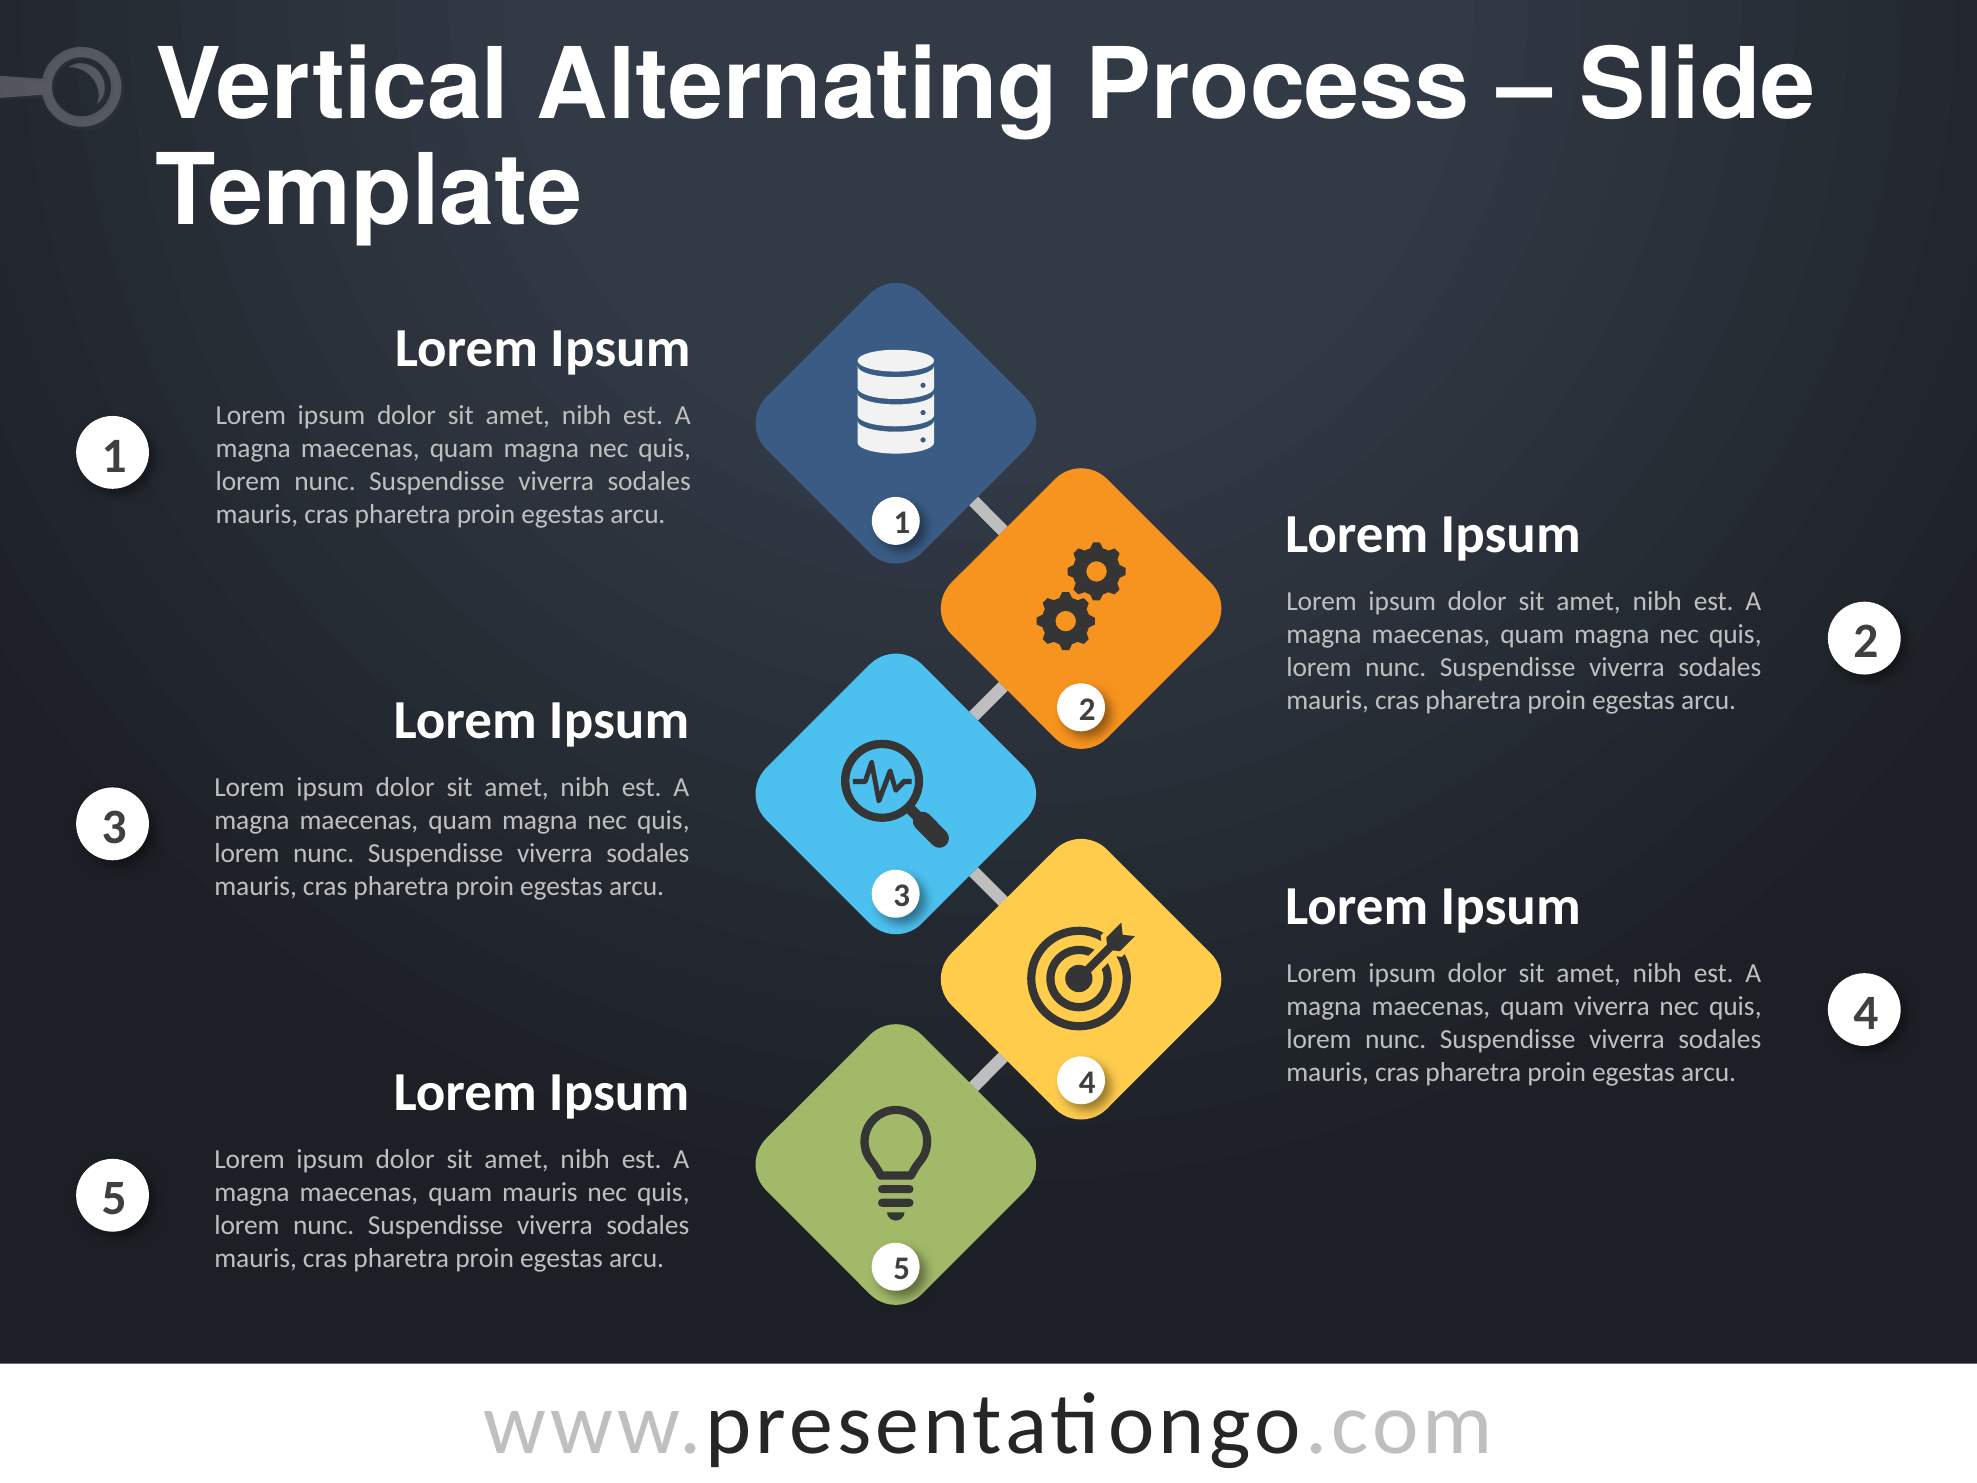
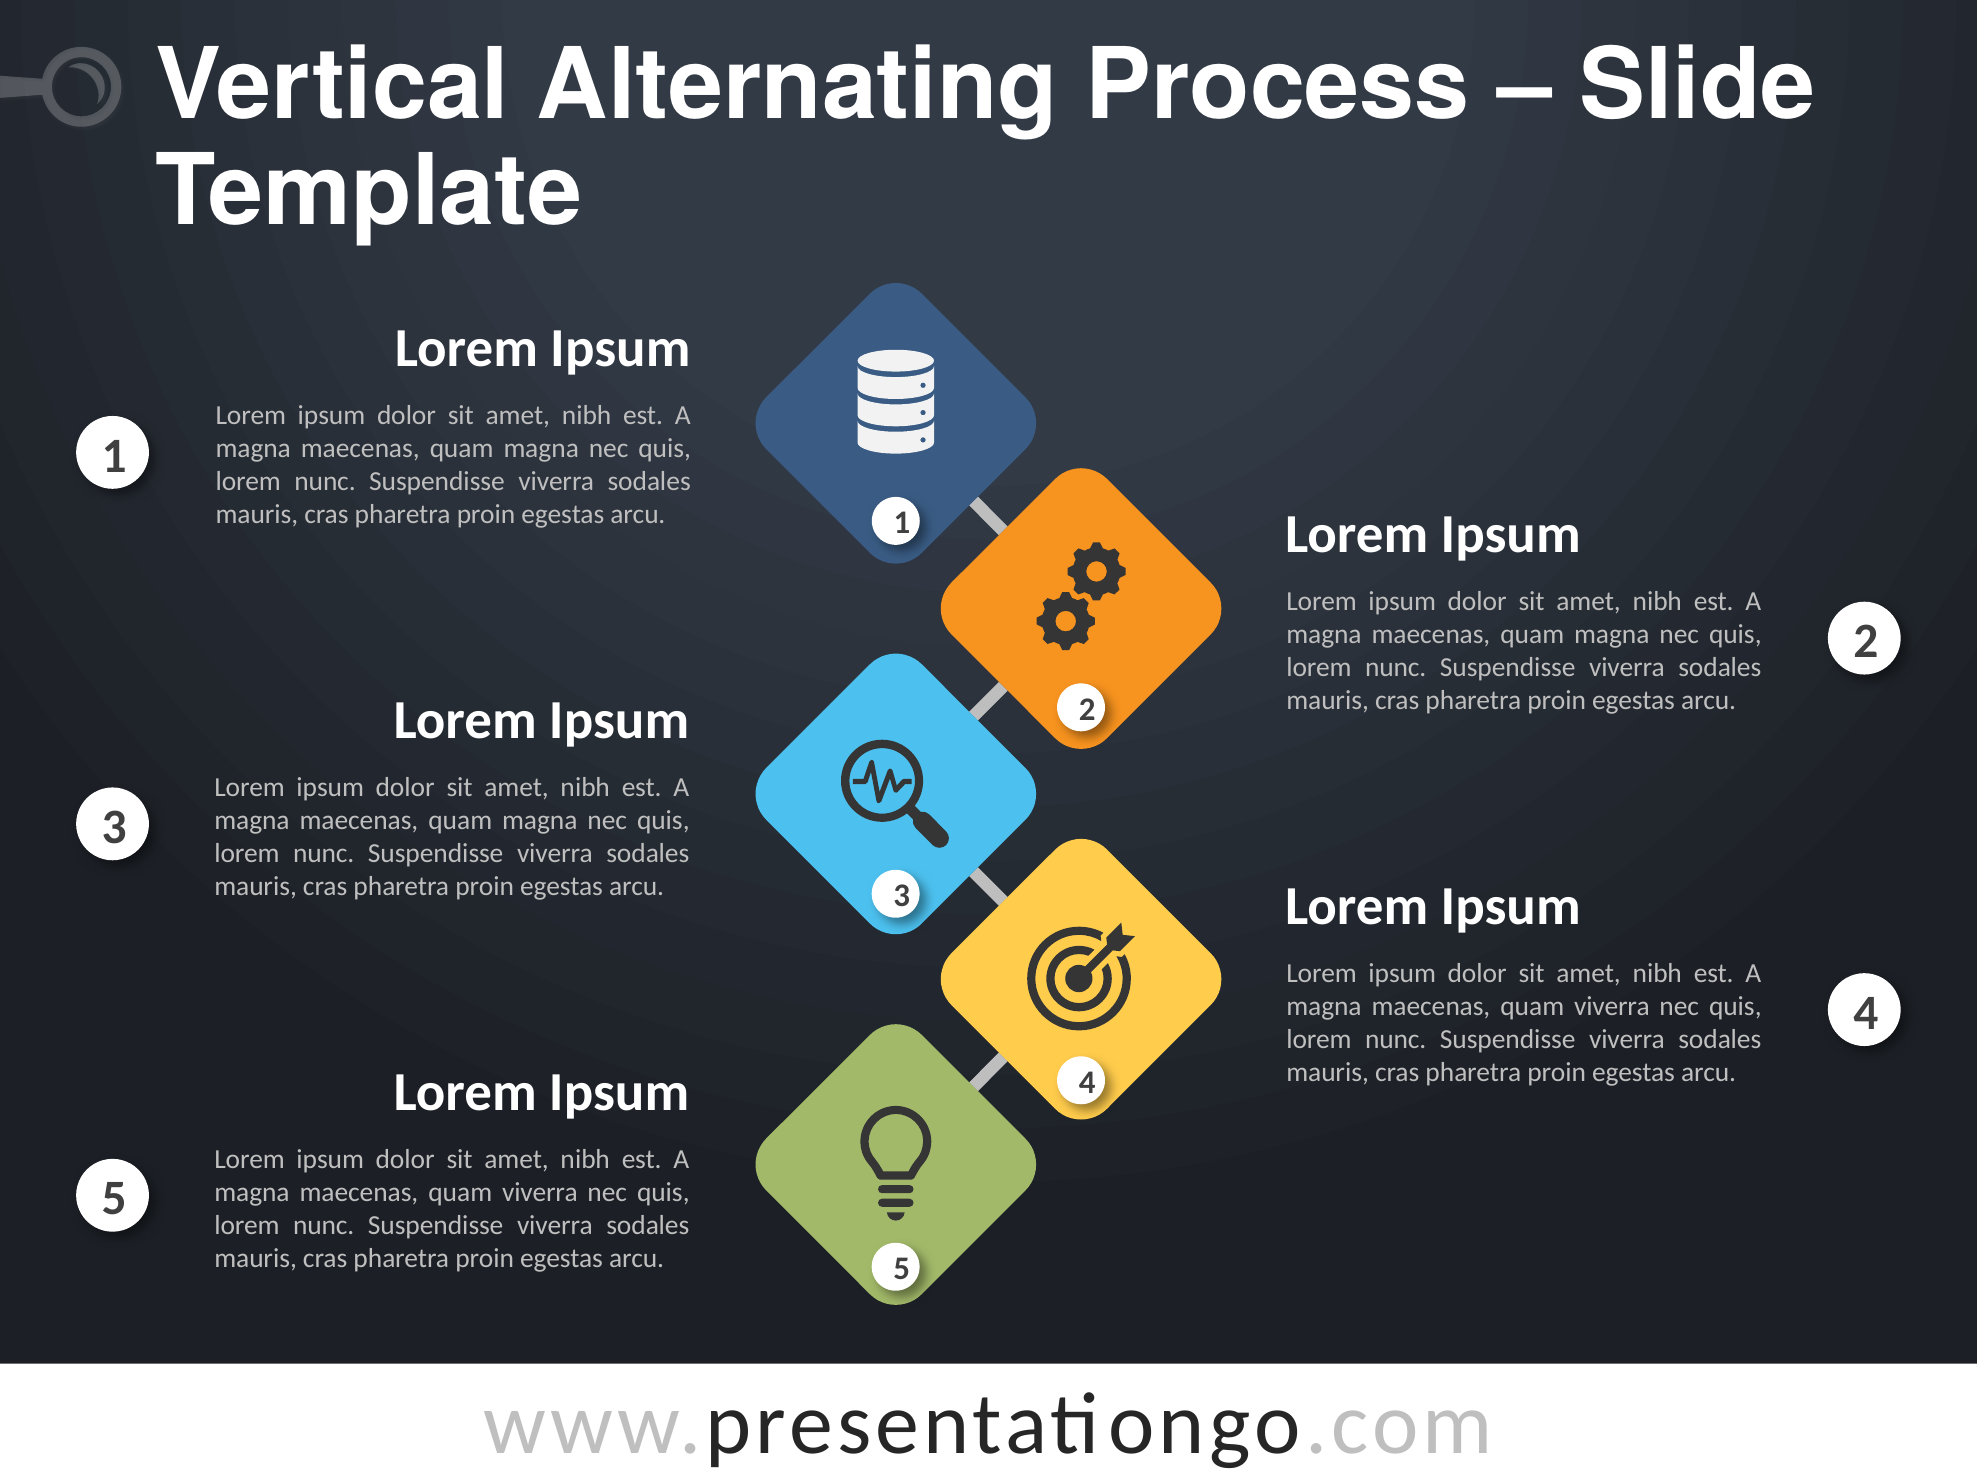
mauris: mauris -> viverra (540, 1192)
